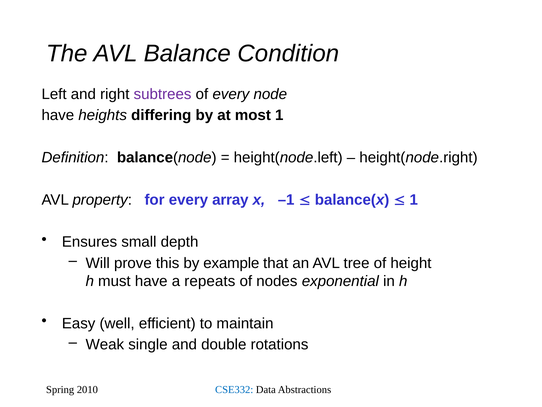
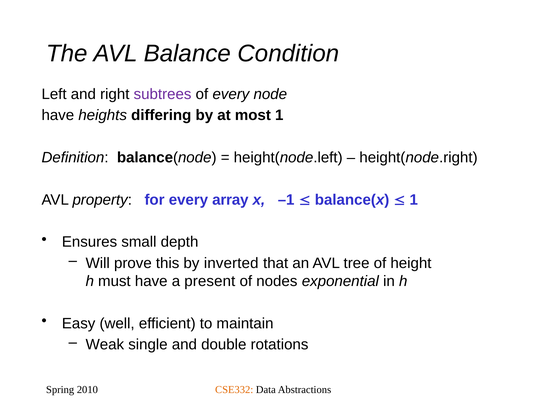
example: example -> inverted (231, 263)
repeats: repeats -> present (210, 281)
CSE332 colour: blue -> orange (234, 389)
